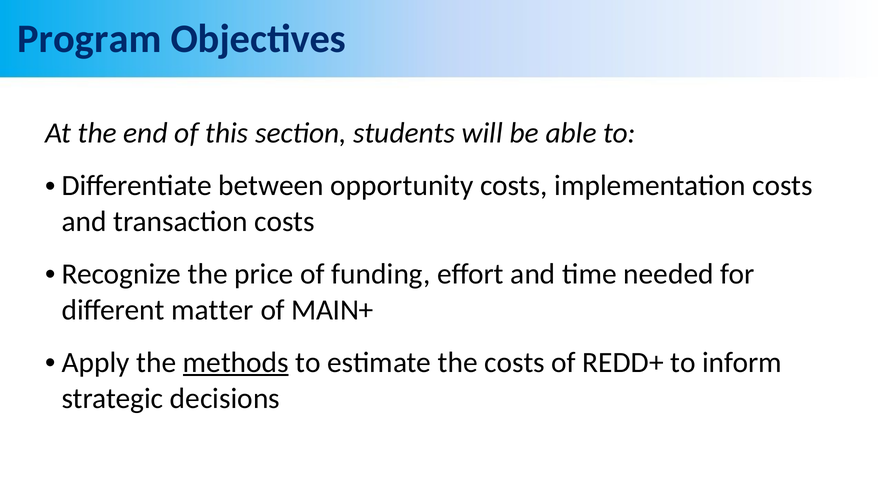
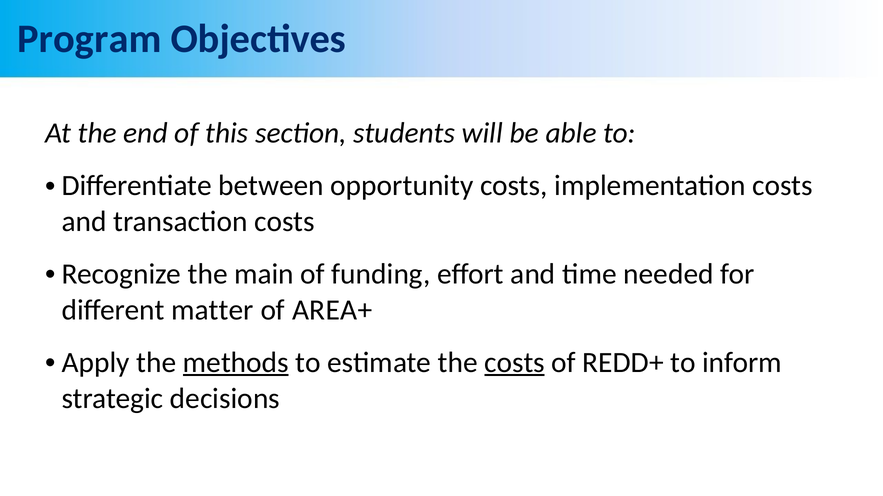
price: price -> main (264, 274)
MAIN+: MAIN+ -> AREA+ (332, 310)
costs underline: none -> present (515, 363)
